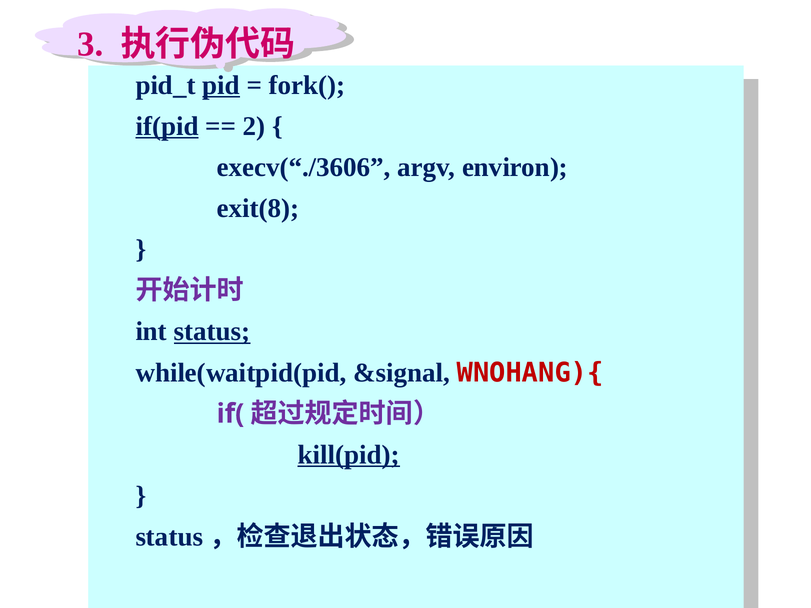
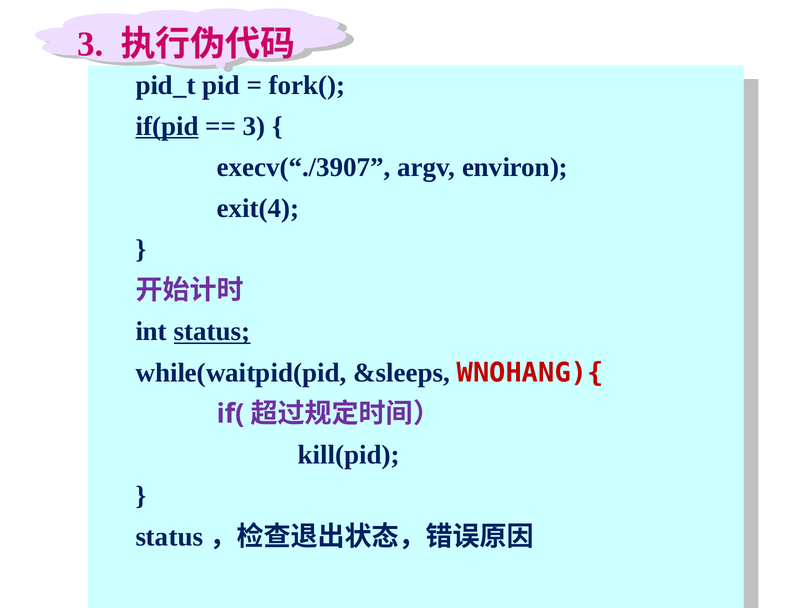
pid underline: present -> none (221, 85)
2: 2 -> 3 (254, 126)
execv(“./3606: execv(“./3606 -> execv(“./3907 (304, 167)
exit(8: exit(8 -> exit(4 (258, 208)
&signal: &signal -> &sleeps (402, 373)
kill(pid underline: present -> none (349, 455)
